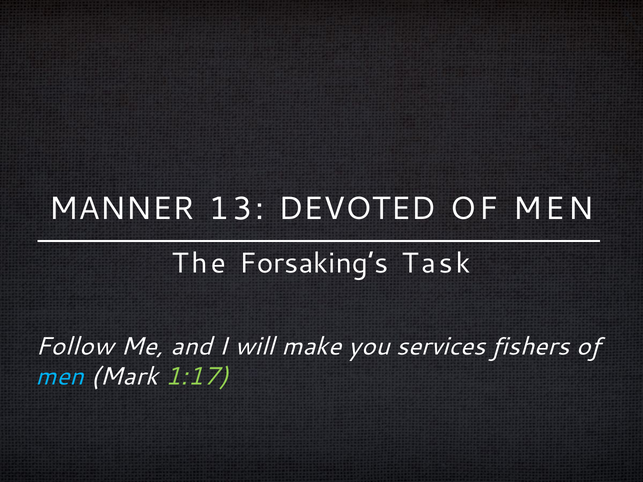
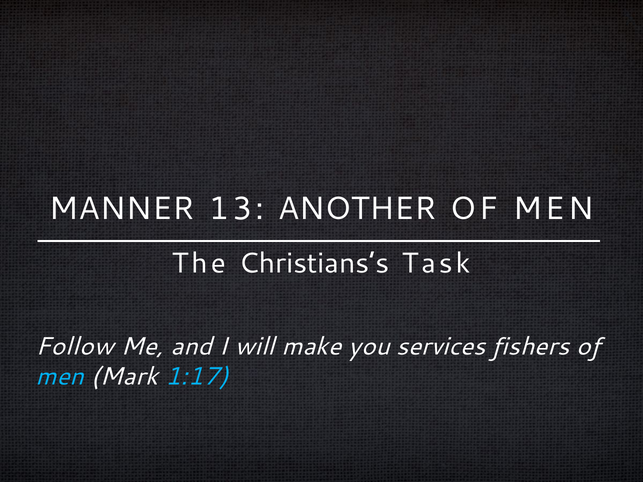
DEVOTED: DEVOTED -> ANOTHER (357, 209)
Forsaking’s: Forsaking’s -> Christians’s (314, 264)
1:17 colour: light green -> light blue (197, 377)
